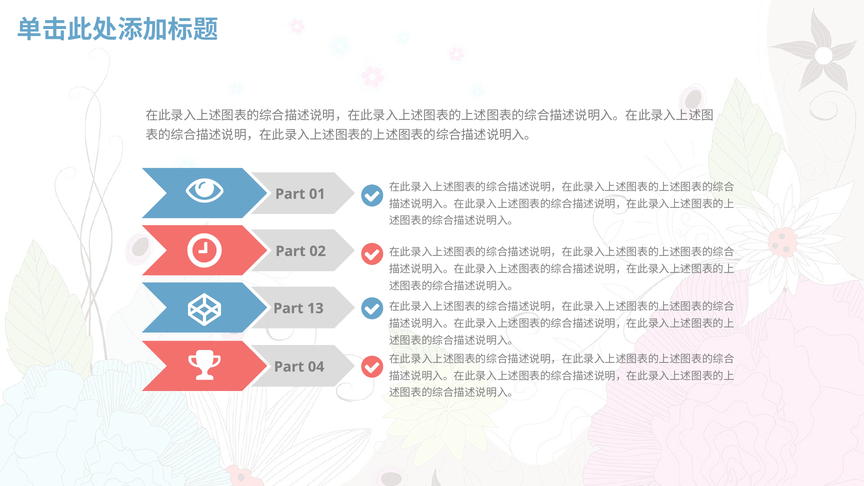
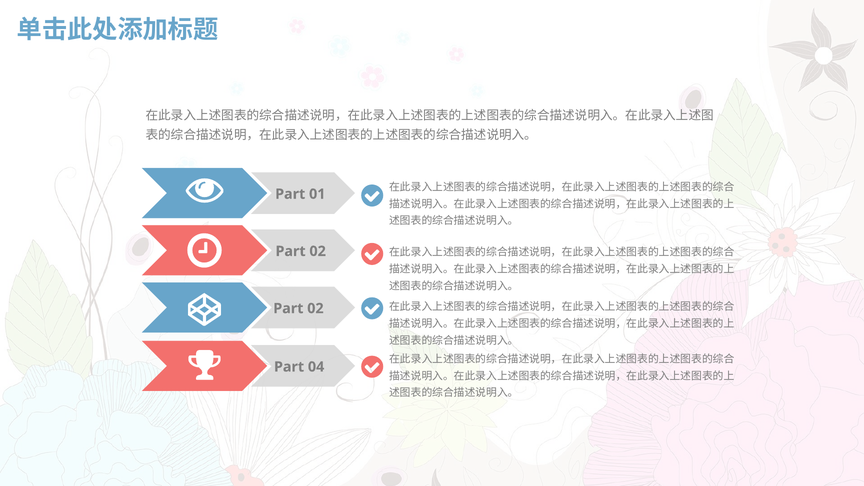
13: 13 -> 02 (315, 308)
